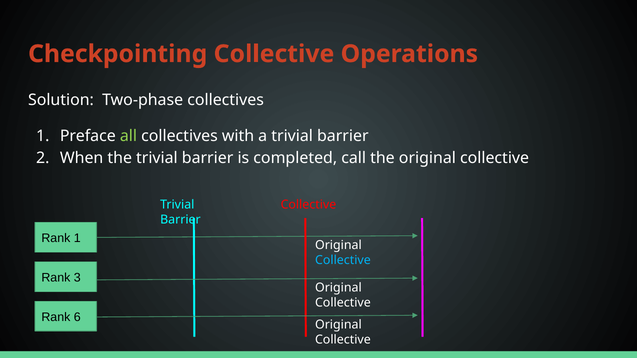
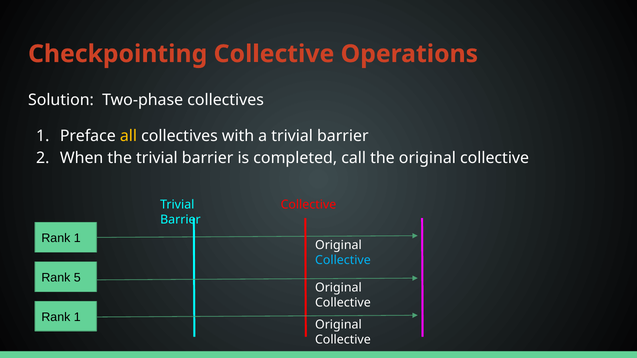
all colour: light green -> yellow (128, 136)
3: 3 -> 5 (77, 278)
6: 6 -> 1 (77, 317)
